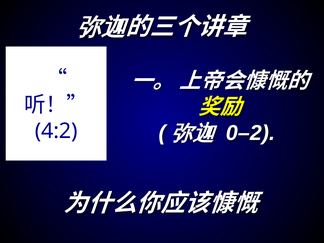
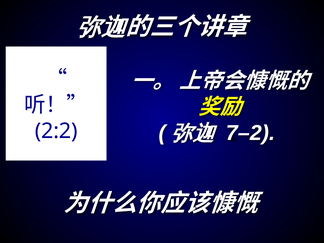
0–2: 0–2 -> 7–2 (250, 133)
4:2: 4:2 -> 2:2 (56, 131)
